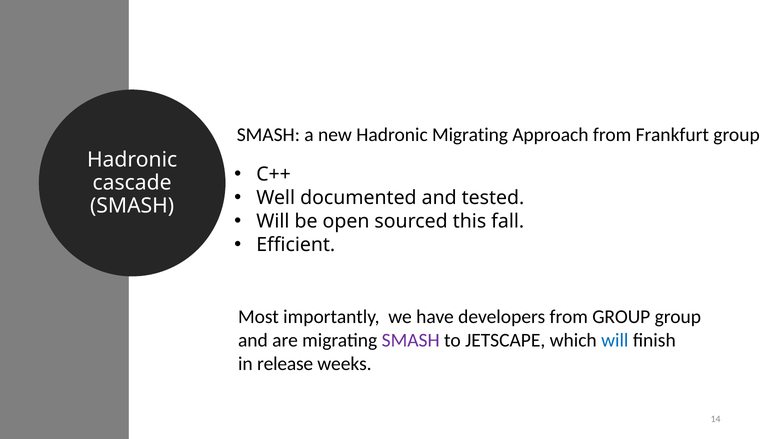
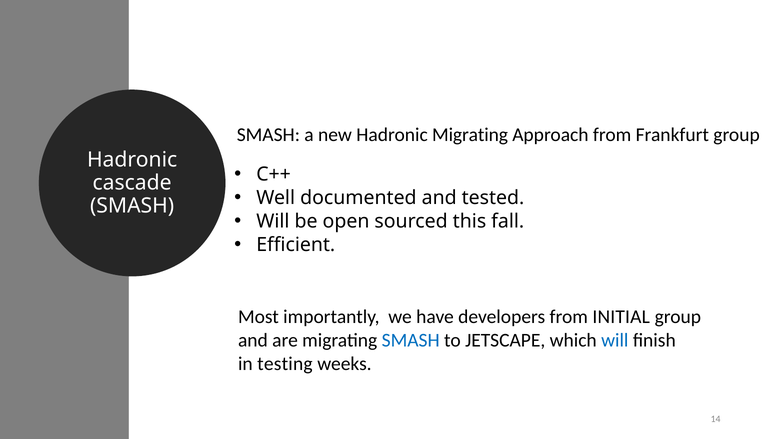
from GROUP: GROUP -> INITIAL (621, 317)
SMASH colour: purple -> blue (411, 340)
release: release -> testing (285, 364)
